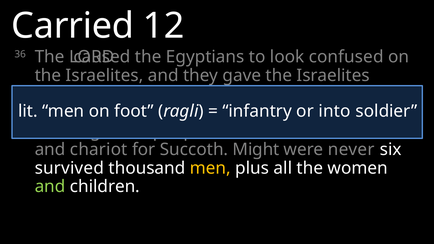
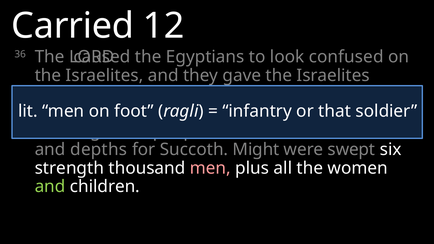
or into: into -> that (335, 111)
chariot: chariot -> depths (99, 150)
never: never -> swept (351, 150)
survived: survived -> strength (69, 168)
men colour: yellow -> pink (210, 168)
